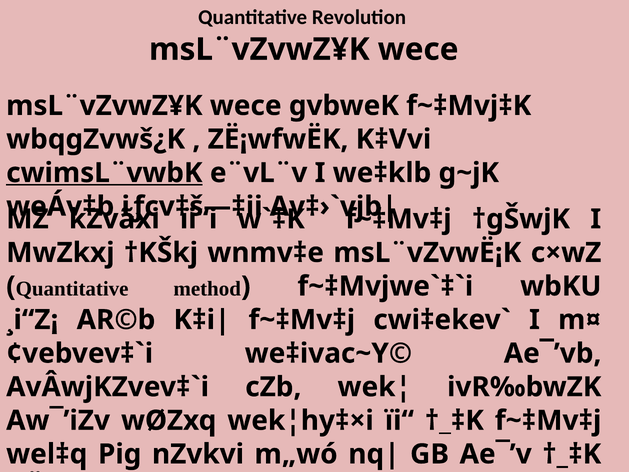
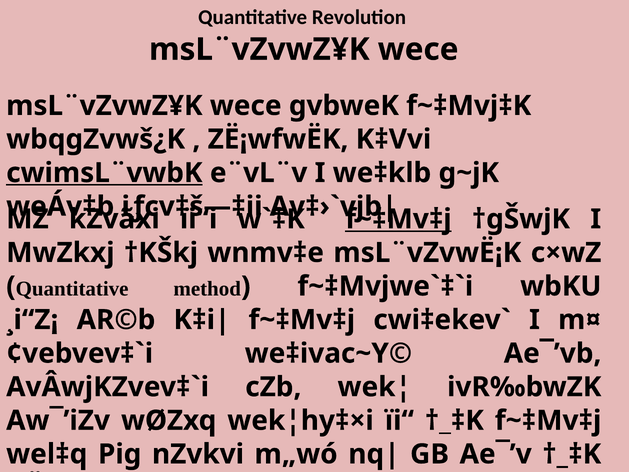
f~‡Mv‡j underline: none -> present (398, 219)
